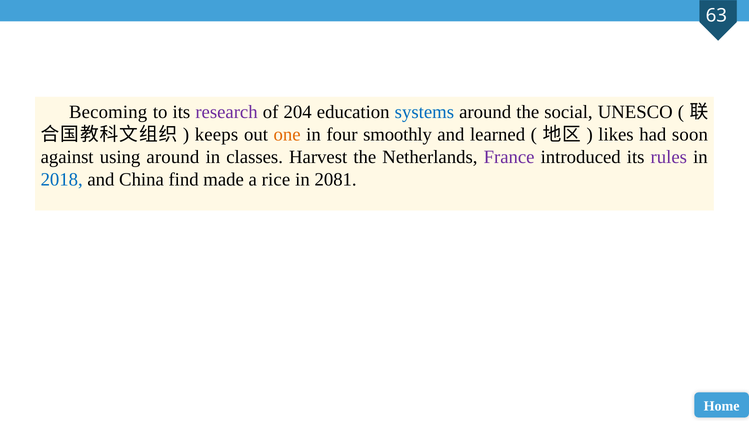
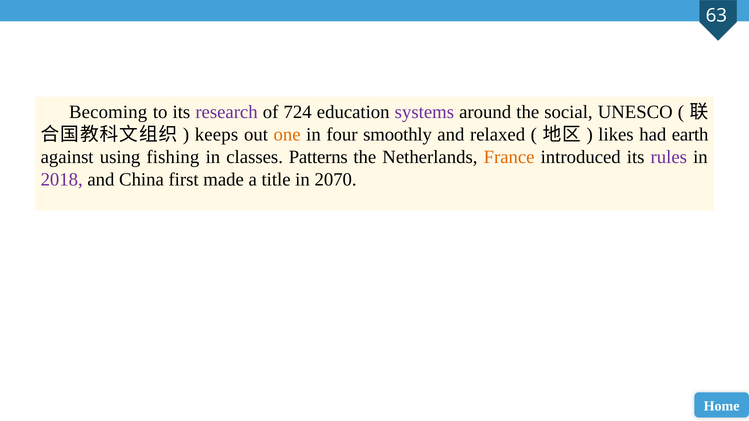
204: 204 -> 724 (298, 112)
systems colour: blue -> purple (424, 112)
learned: learned -> relaxed (498, 135)
soon: soon -> earth (690, 135)
using around: around -> fishing (173, 157)
Harvest: Harvest -> Patterns (318, 157)
France colour: purple -> orange (509, 157)
2018 colour: blue -> purple (62, 180)
find: find -> first (184, 180)
rice: rice -> title (276, 180)
2081: 2081 -> 2070 (336, 180)
